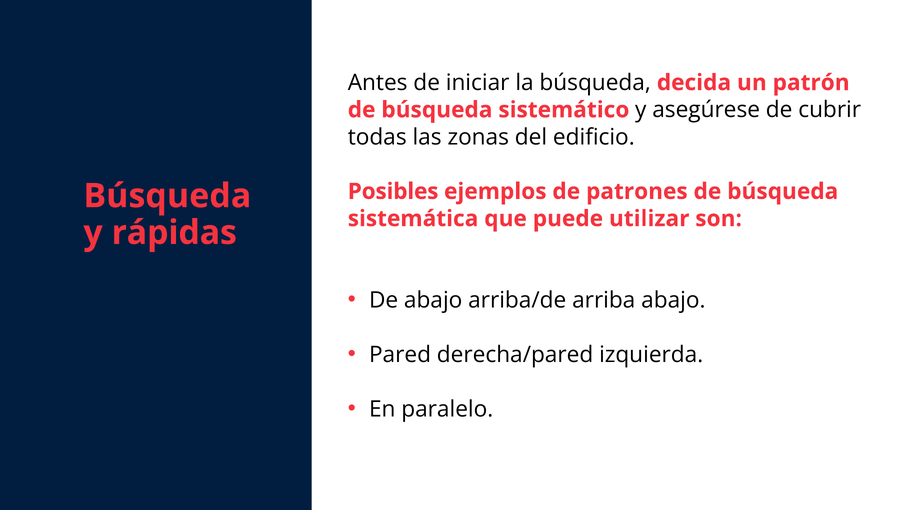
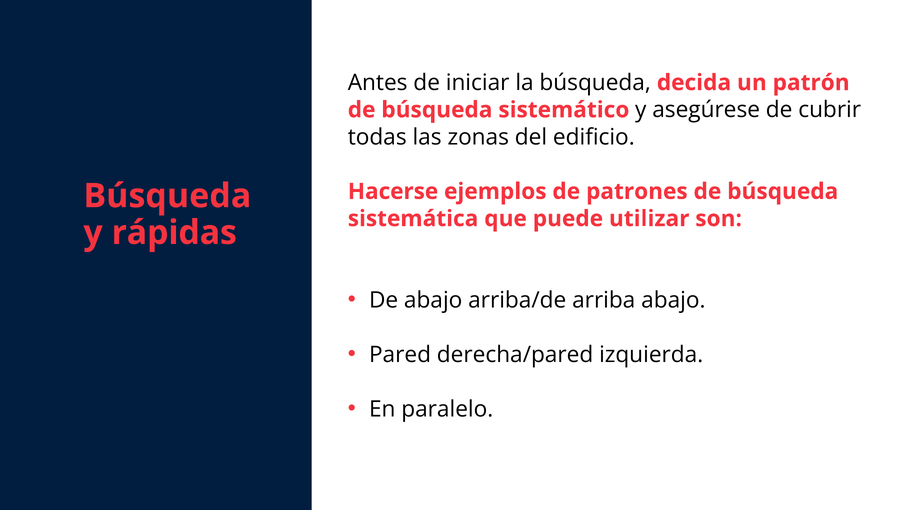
Posibles: Posibles -> Hacerse (393, 191)
